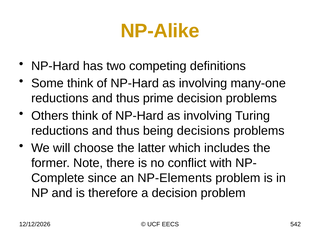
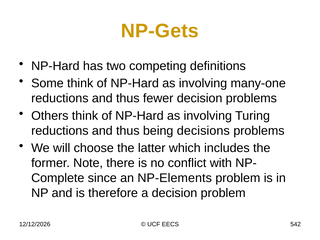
NP-Alike: NP-Alike -> NP-Gets (160, 31)
prime: prime -> fewer (158, 98)
